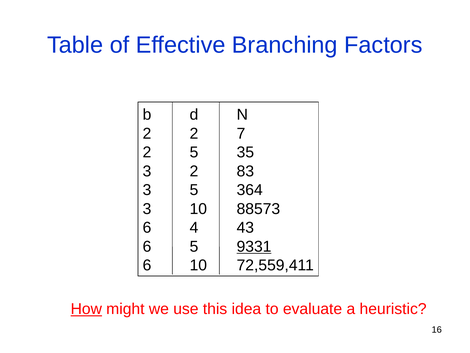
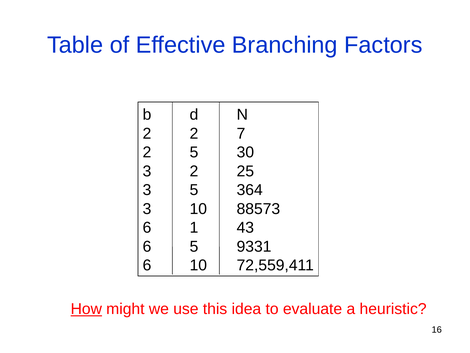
35: 35 -> 30 (245, 152)
83: 83 -> 25 (245, 171)
4: 4 -> 1 (194, 227)
9331 underline: present -> none (254, 246)
